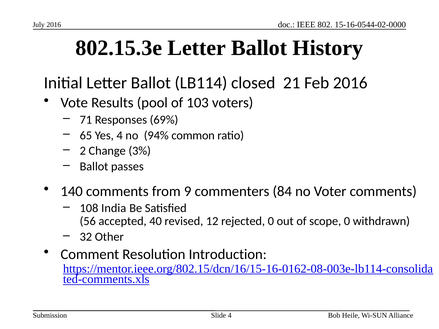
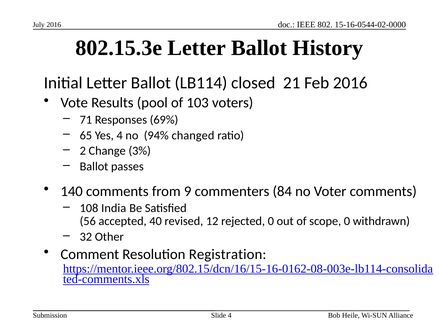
common: common -> changed (193, 135)
Introduction: Introduction -> Registration (228, 254)
